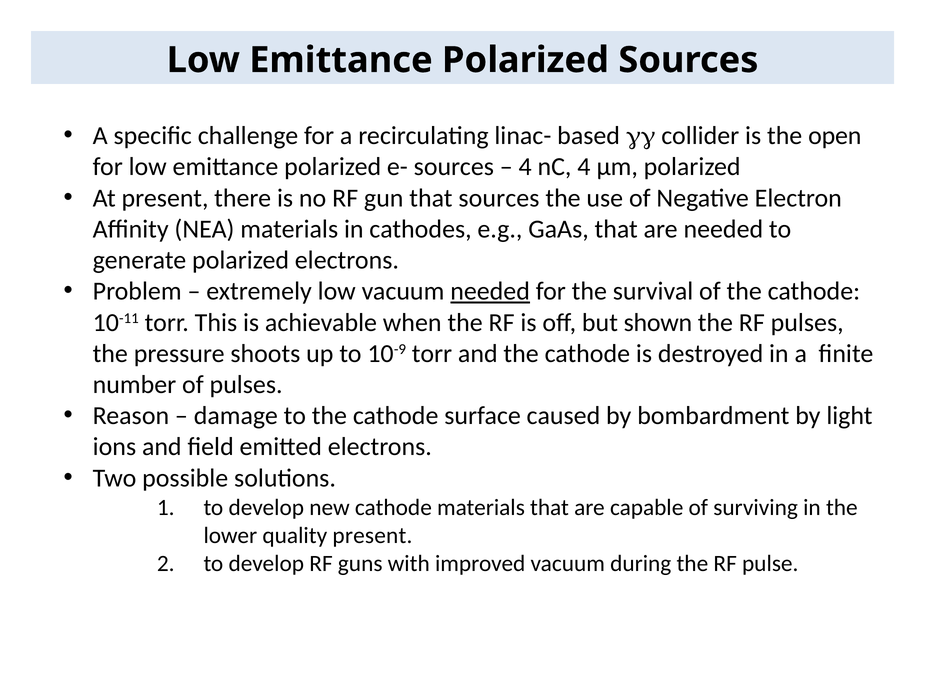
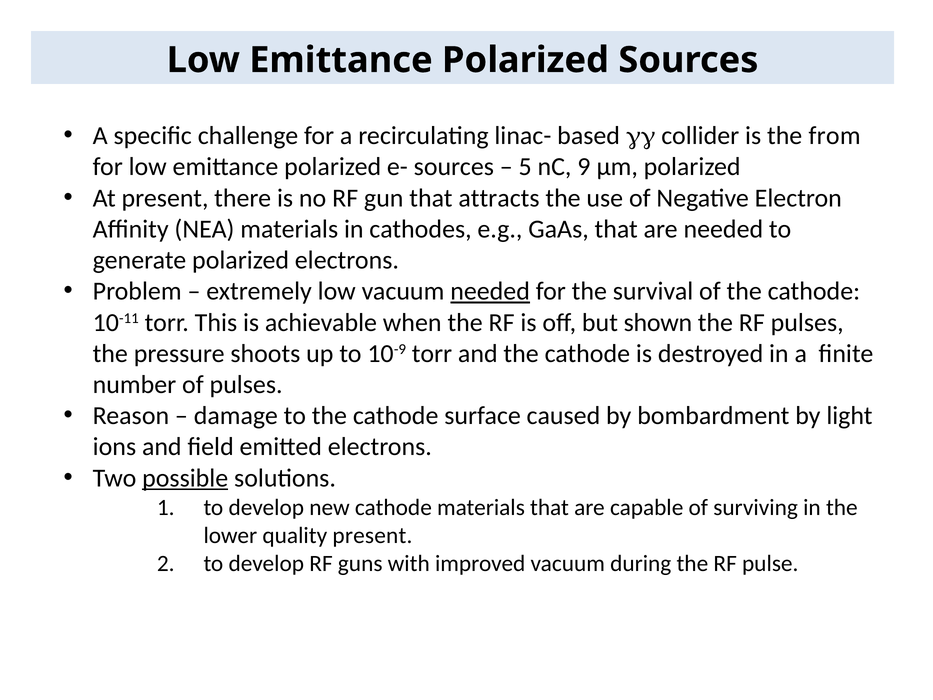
open: open -> from (835, 136)
4: 4 -> 5 (525, 167)
nC 4: 4 -> 9 (584, 167)
that sources: sources -> attracts (499, 198)
possible underline: none -> present (185, 478)
